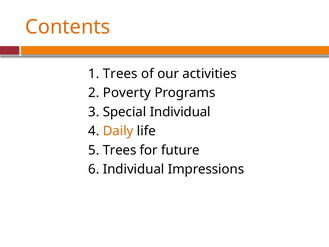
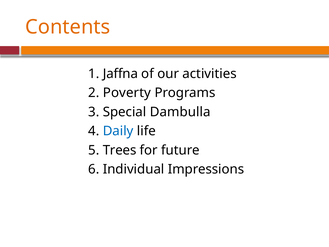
1 Trees: Trees -> Jaffna (120, 74)
Special Individual: Individual -> Dambulla (180, 112)
Daily colour: orange -> blue (118, 131)
